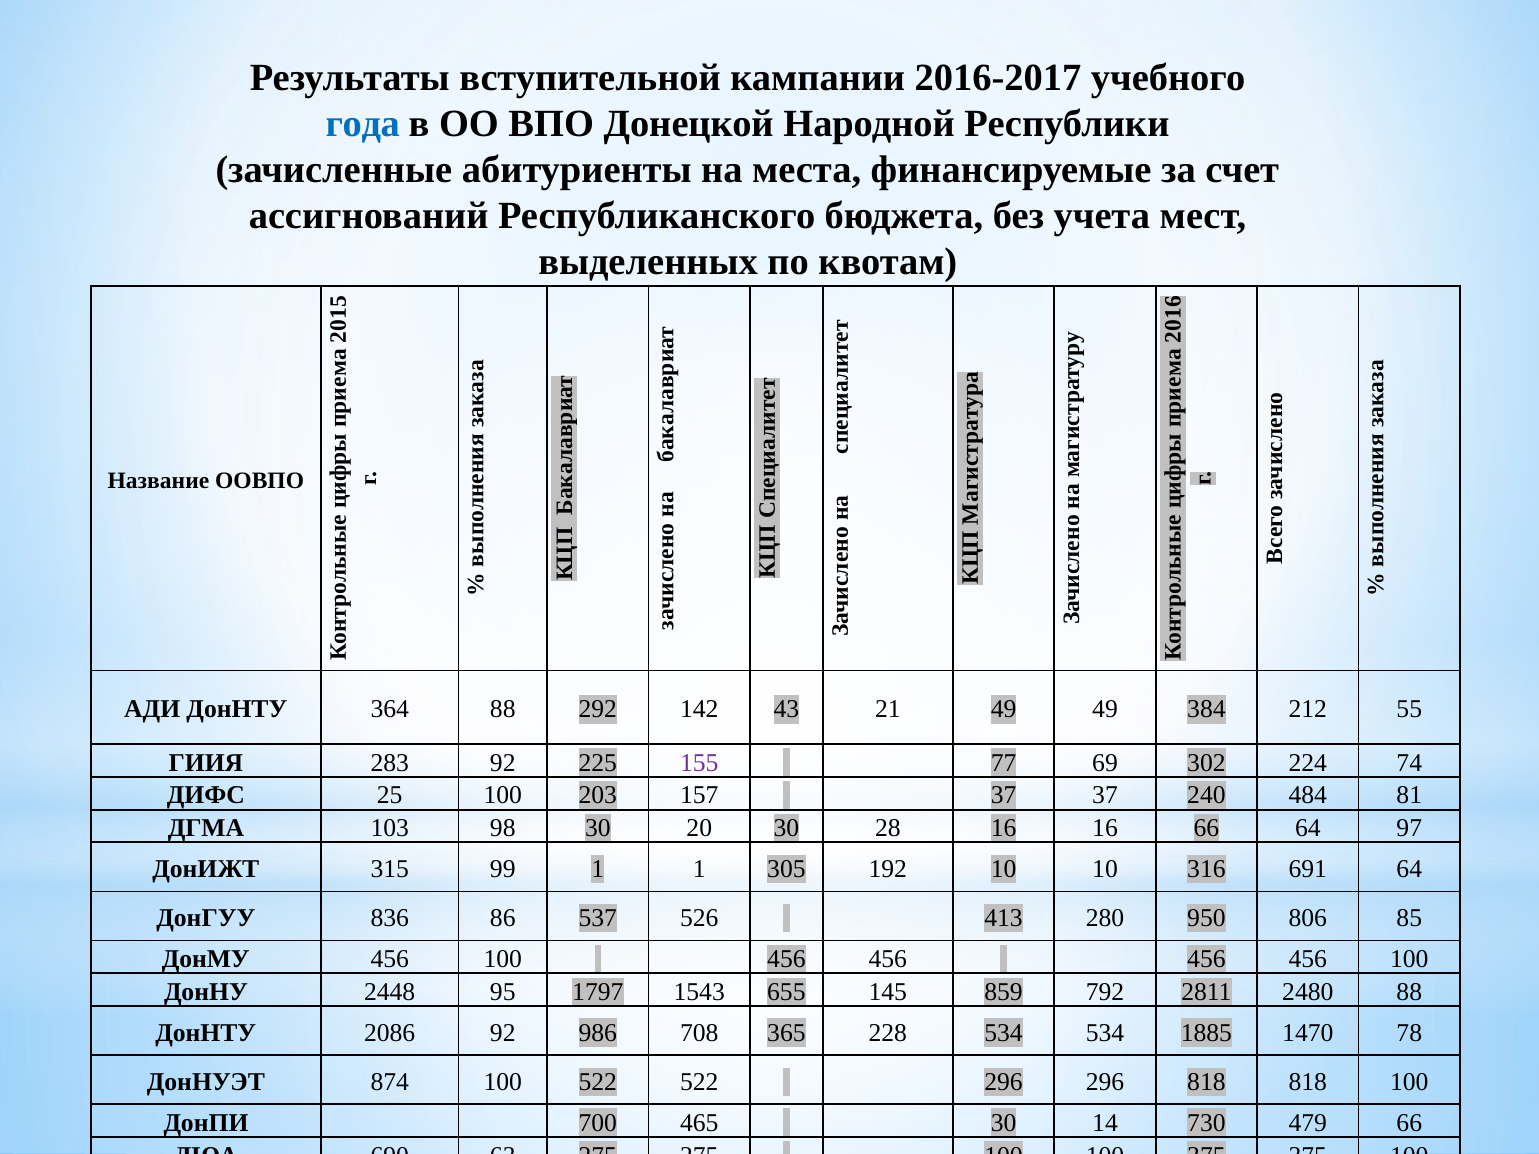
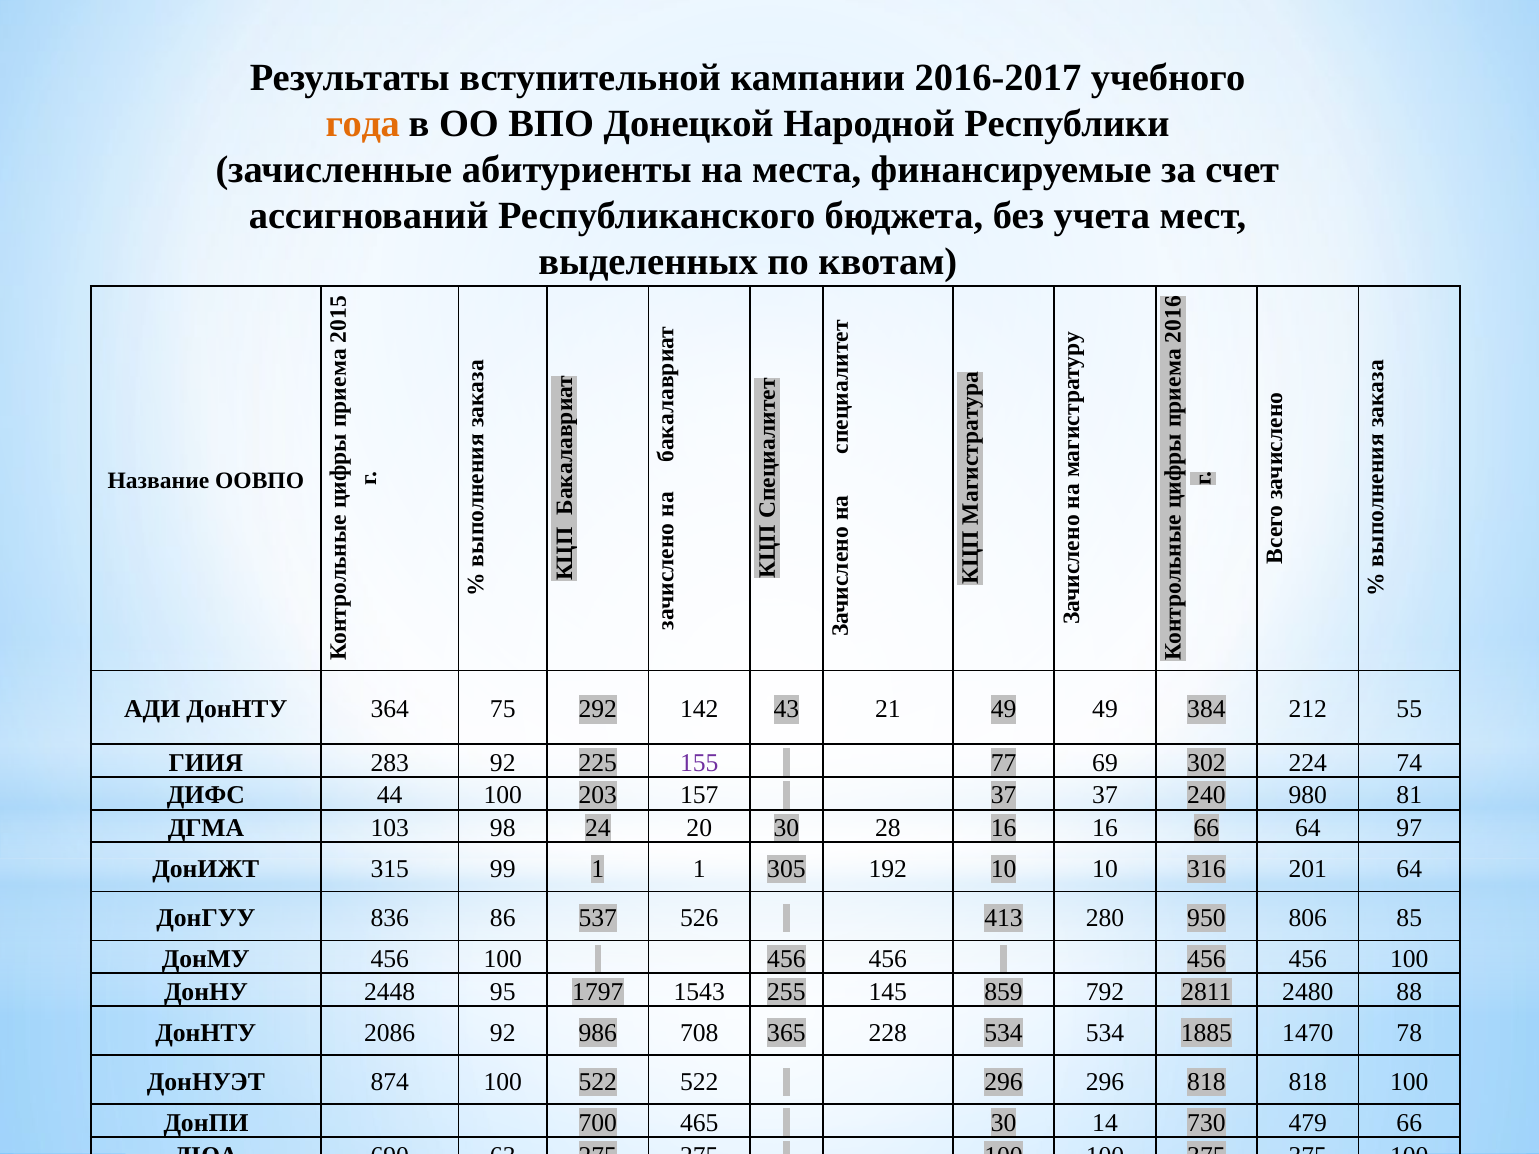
года colour: blue -> orange (363, 124)
364 88: 88 -> 75 (503, 710)
25: 25 -> 44 (390, 796)
484: 484 -> 980 (1308, 796)
98 30: 30 -> 24 (598, 828)
691: 691 -> 201 (1308, 869)
655: 655 -> 255 (786, 992)
